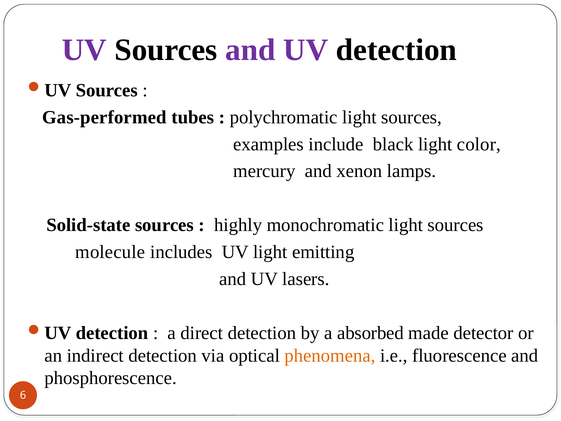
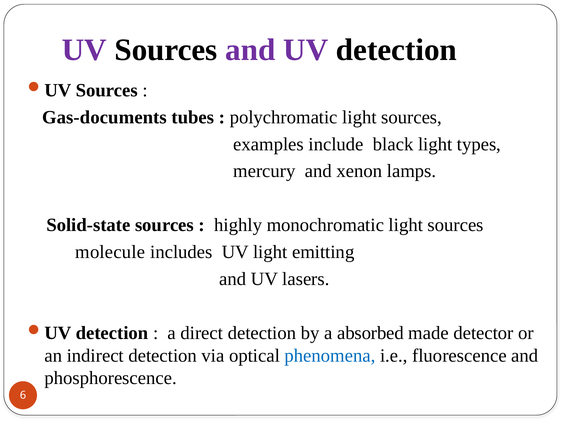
Gas-performed: Gas-performed -> Gas-documents (105, 117)
color: color -> types (479, 144)
phenomena colour: orange -> blue (330, 355)
